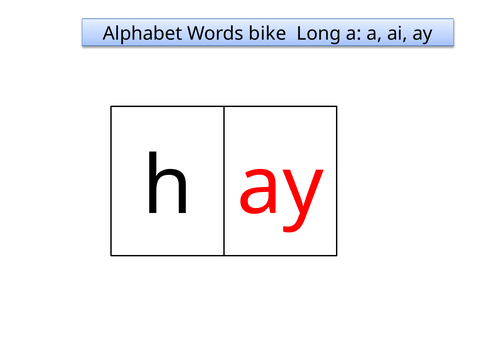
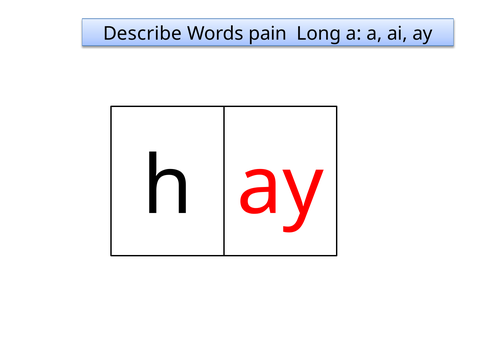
Alphabet: Alphabet -> Describe (142, 34)
bike: bike -> pain (268, 34)
